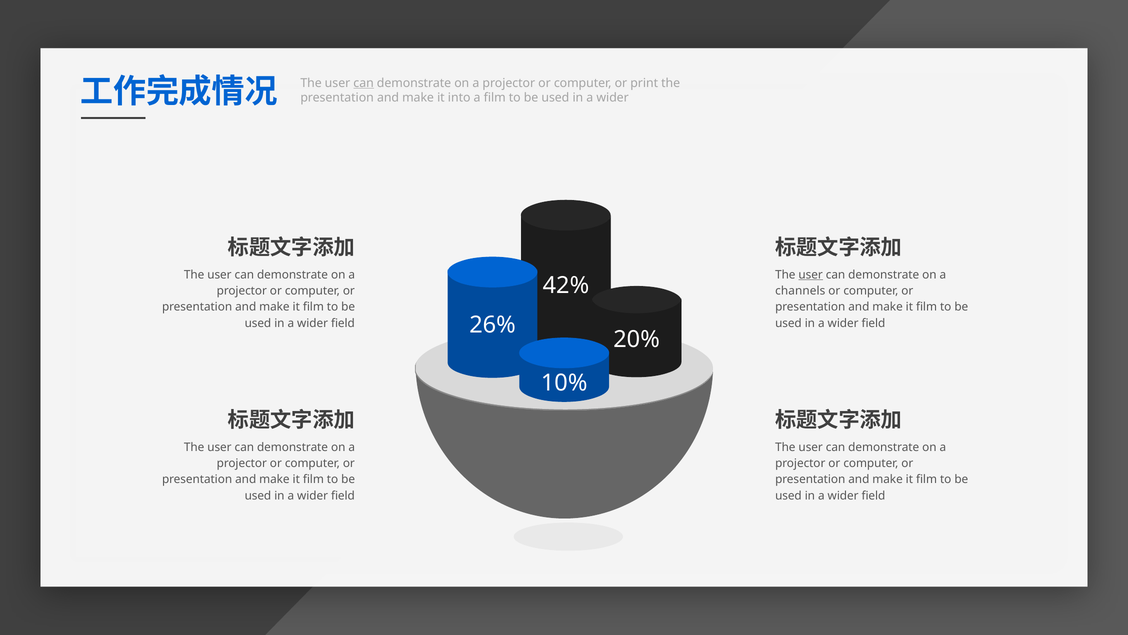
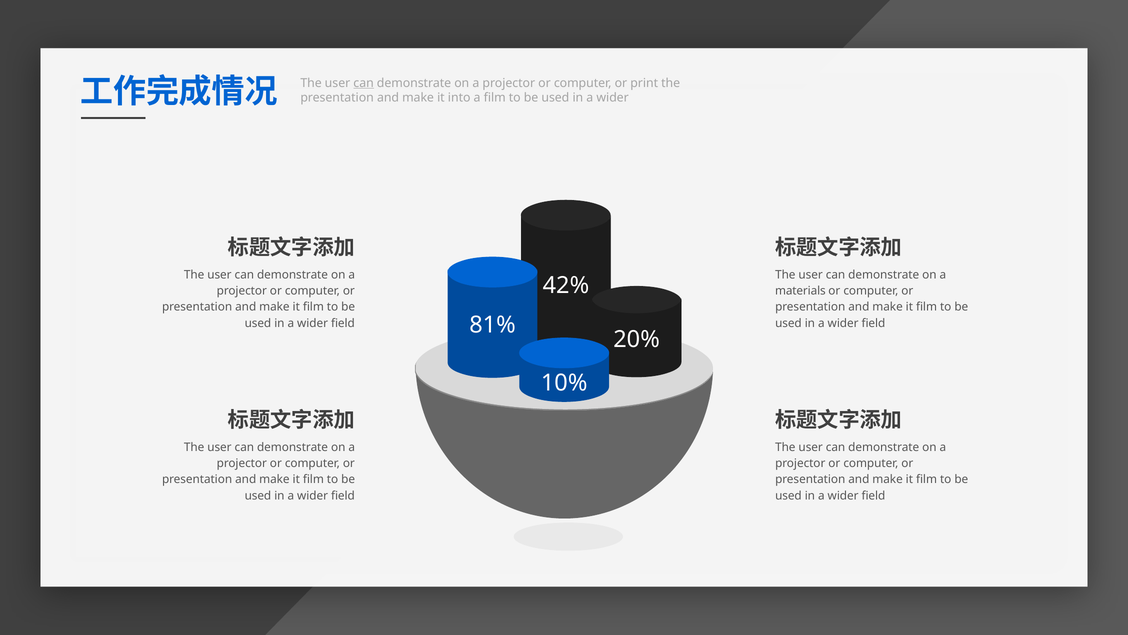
user underline: present -> none (811, 275)
channels: channels -> materials (800, 291)
26%: 26% -> 81% (492, 325)
